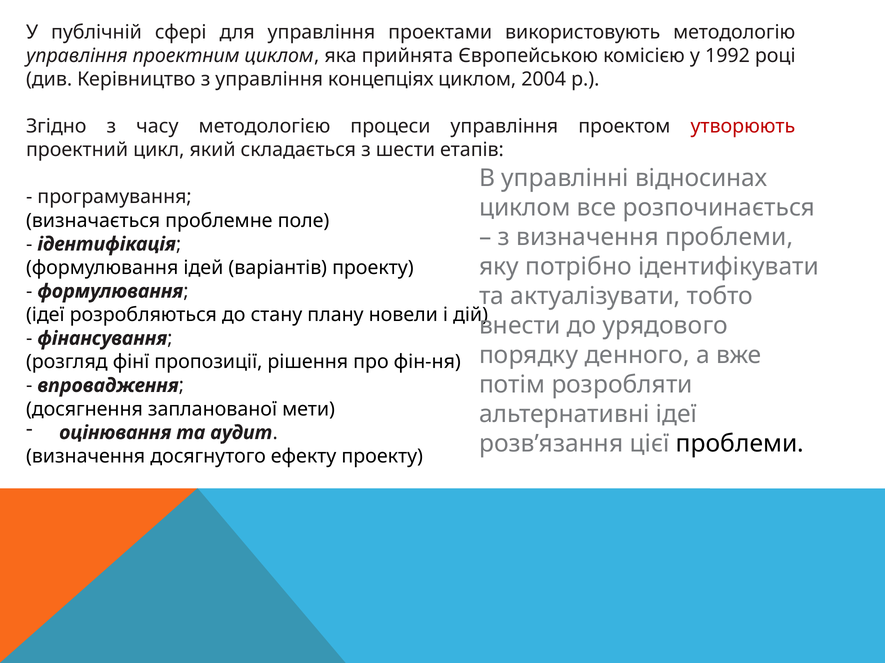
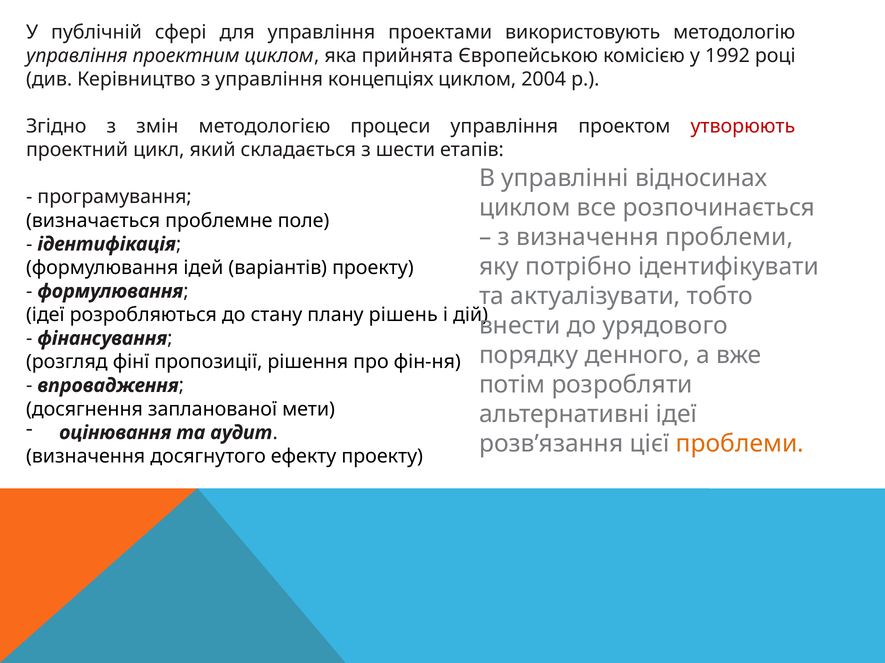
часу: часу -> змін (157, 126)
новели: новели -> рішень (403, 315)
проблеми colour: black -> orange (740, 444)
